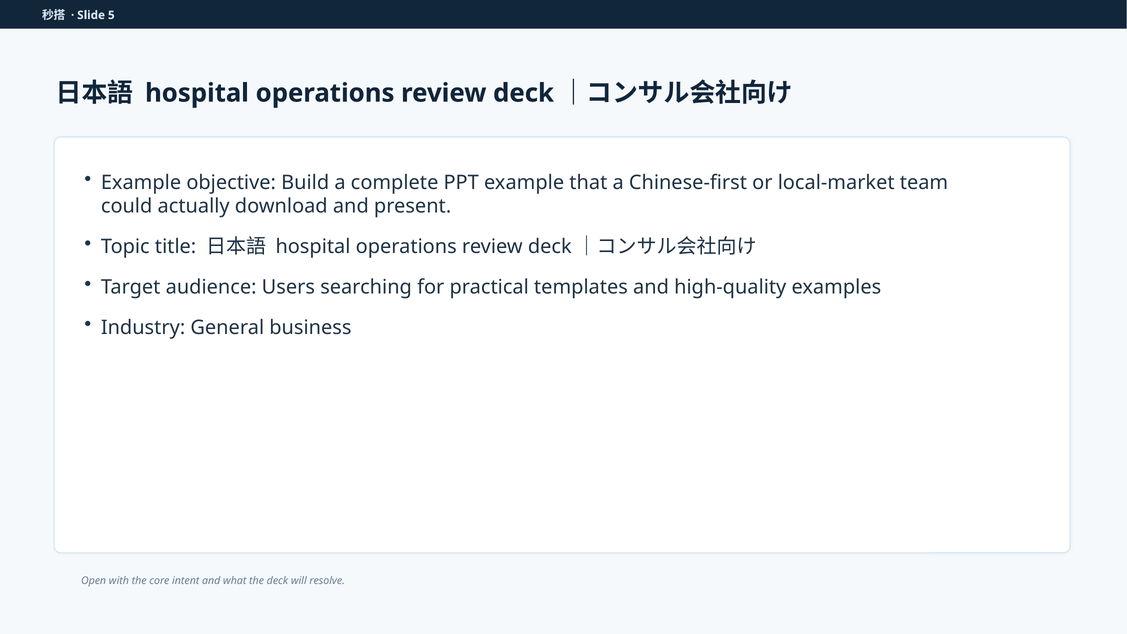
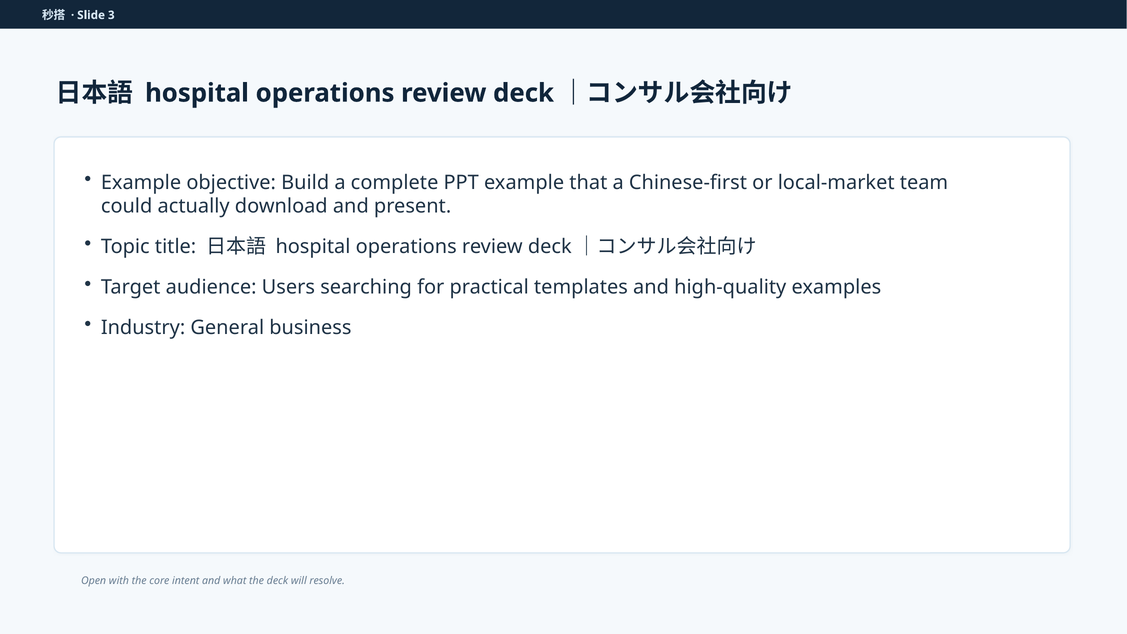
5: 5 -> 3 (111, 15)
